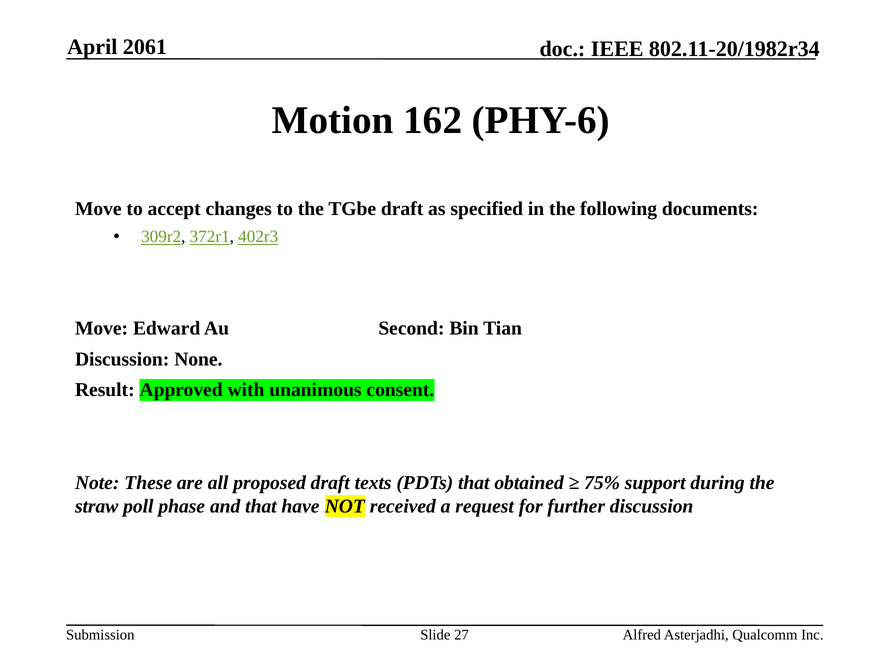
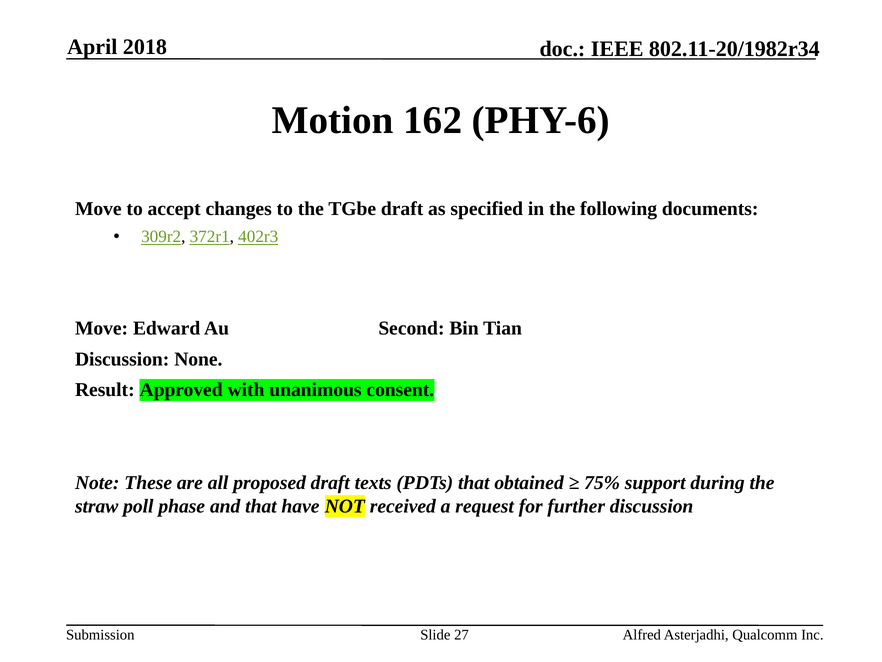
2061: 2061 -> 2018 (145, 47)
